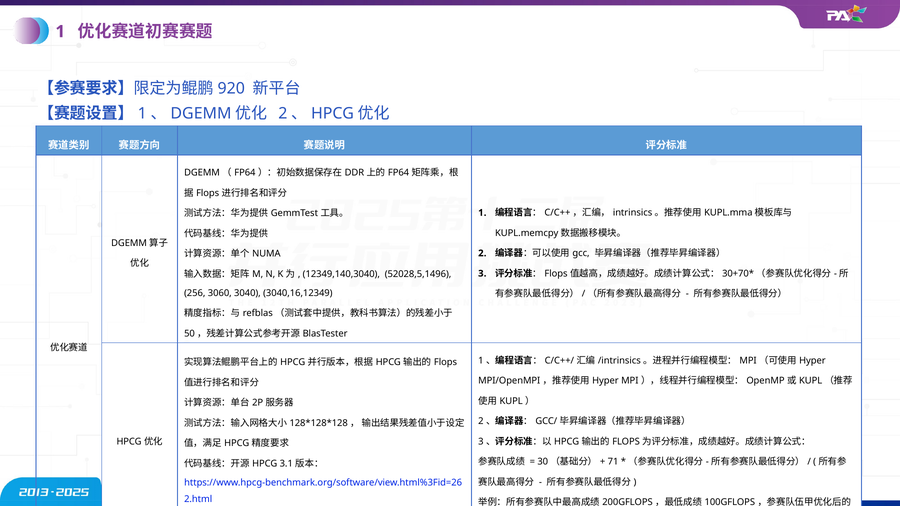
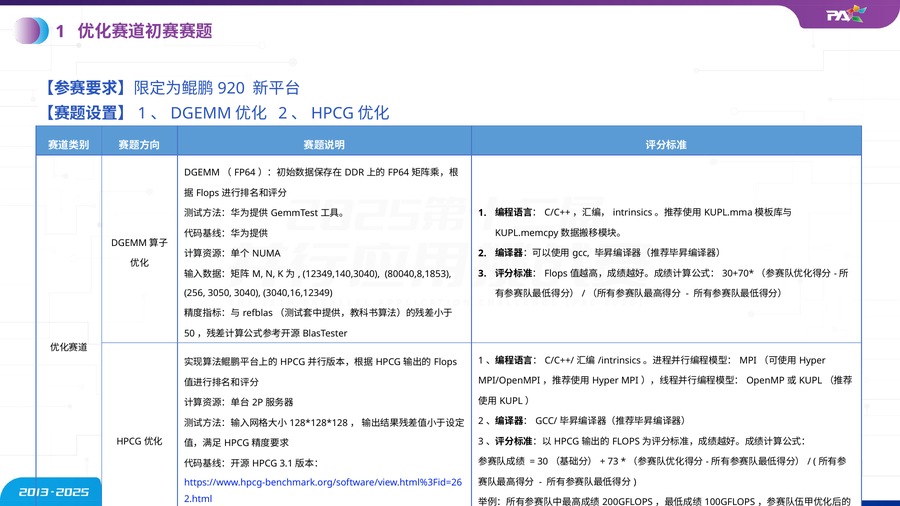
52028,5,1496: 52028,5,1496 -> 80040,8,1853 (418, 274)
3060: 3060 -> 3050 (220, 293)
71: 71 -> 73 (613, 462)
